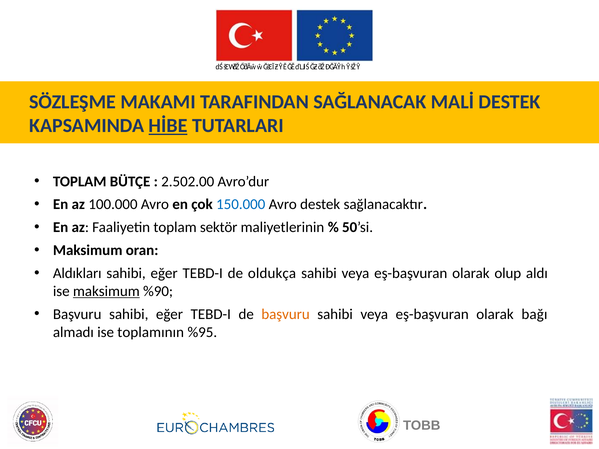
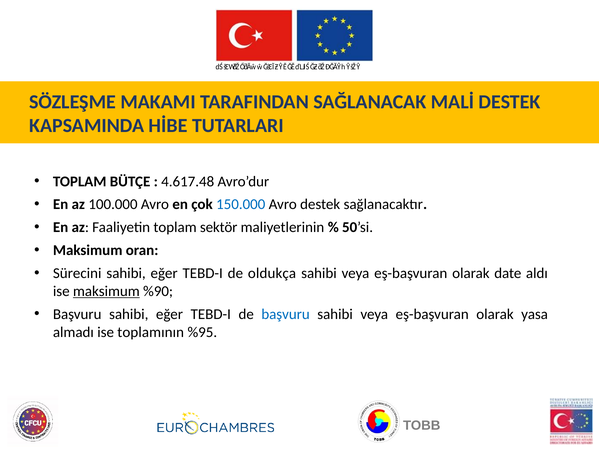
HİBE underline: present -> none (168, 126)
2.502.00: 2.502.00 -> 4.617.48 (188, 182)
Aldıkları: Aldıkları -> Sürecini (77, 273)
olup: olup -> date (508, 273)
başvuru colour: orange -> blue (286, 314)
bağı: bağı -> yasa (535, 314)
